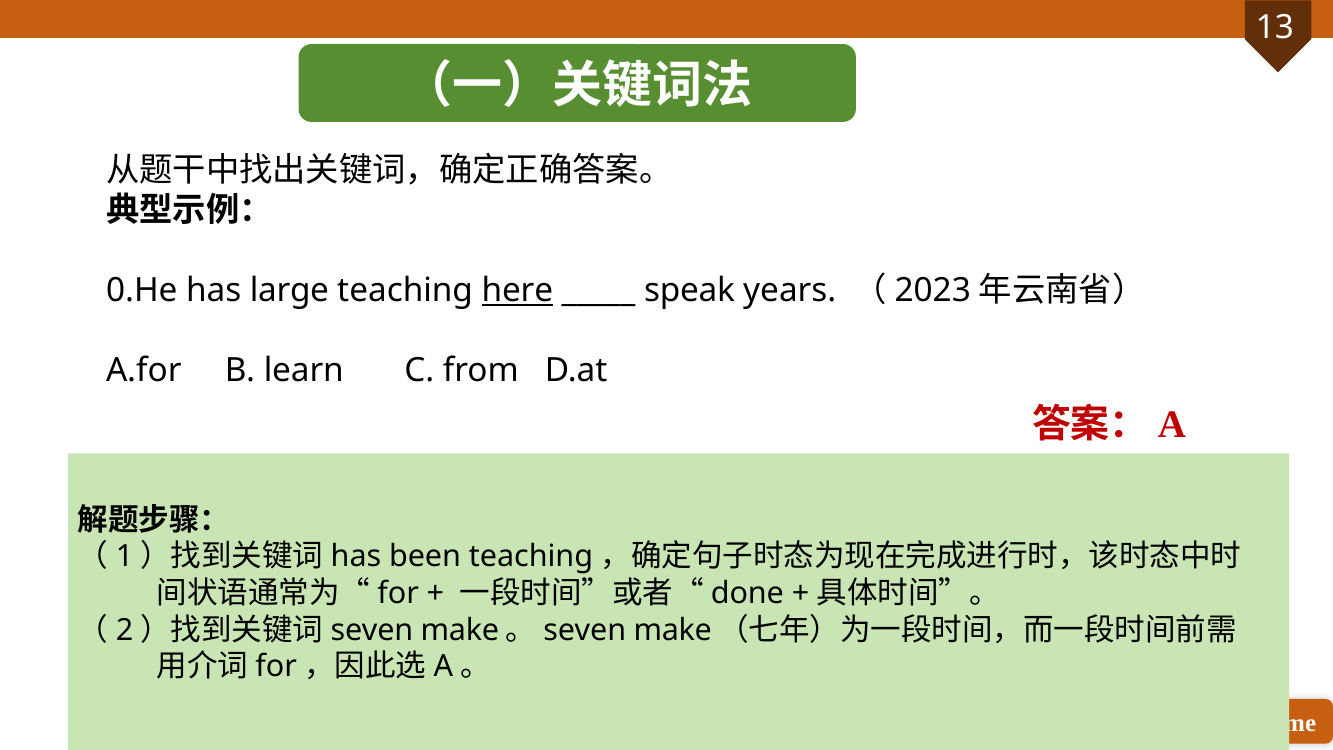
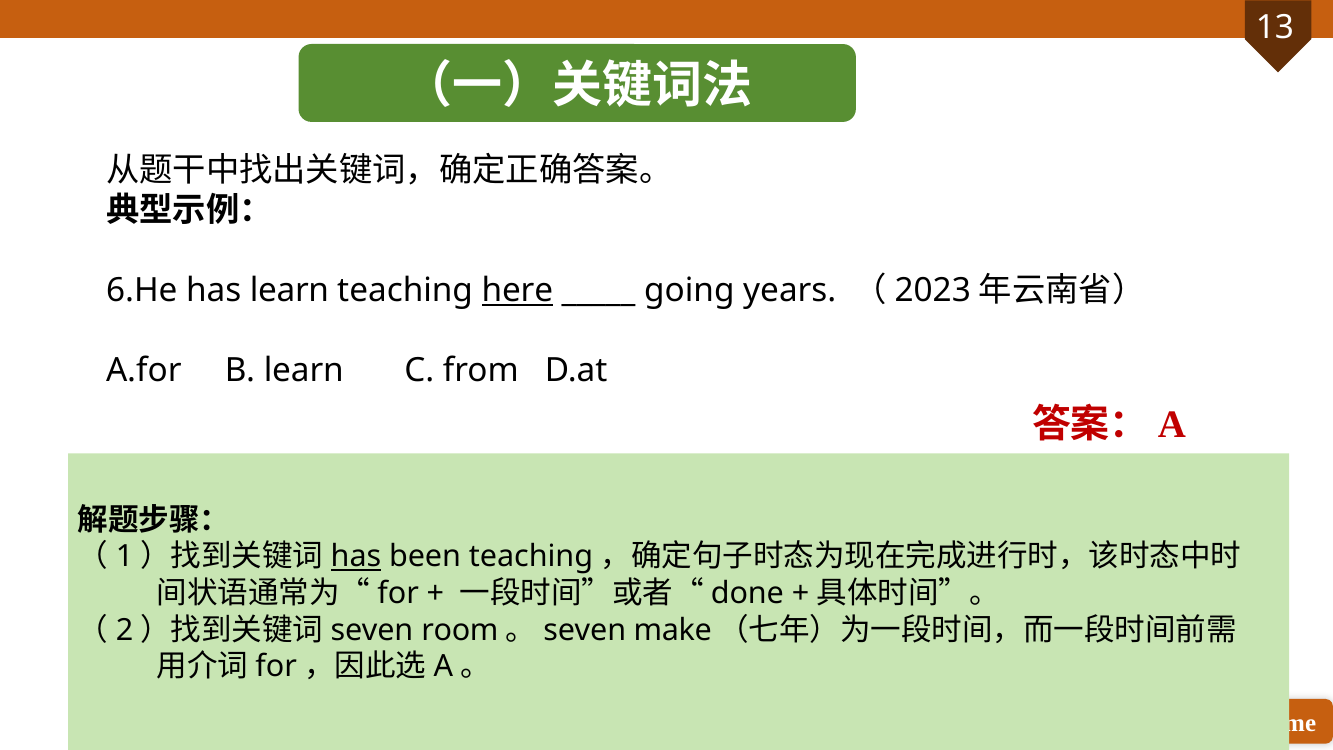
0.He: 0.He -> 6.He (142, 291)
has large: large -> learn (289, 291)
speak: speak -> going (689, 291)
has underline: none -> present (356, 557)
make: make -> room (460, 630)
